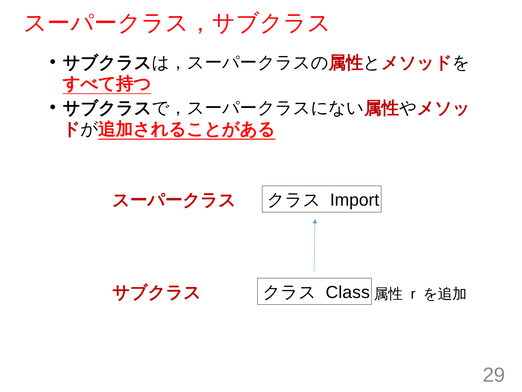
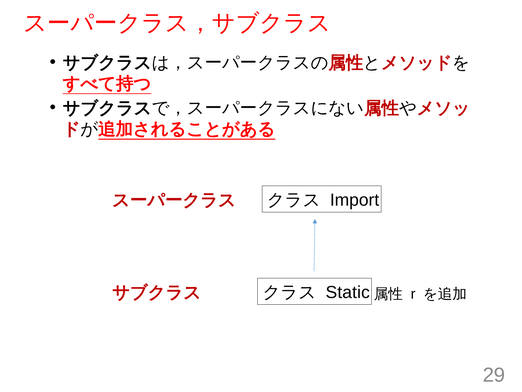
Class: Class -> Static (348, 292)
